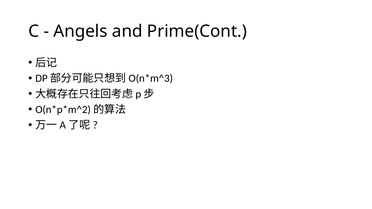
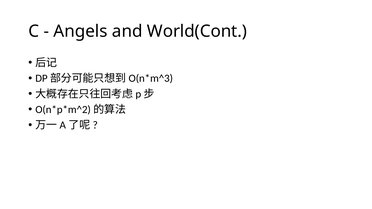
Prime(Cont: Prime(Cont -> World(Cont (197, 31)
